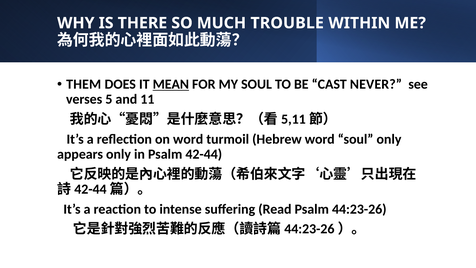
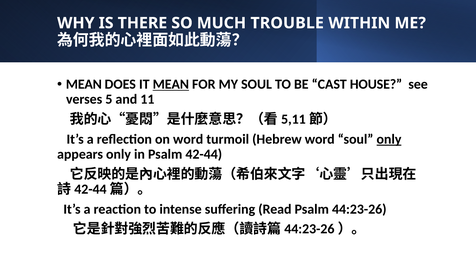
THEM: THEM -> MEAN (84, 84)
NEVER: NEVER -> HOUSE (376, 84)
only underline: none -> present (389, 139)
